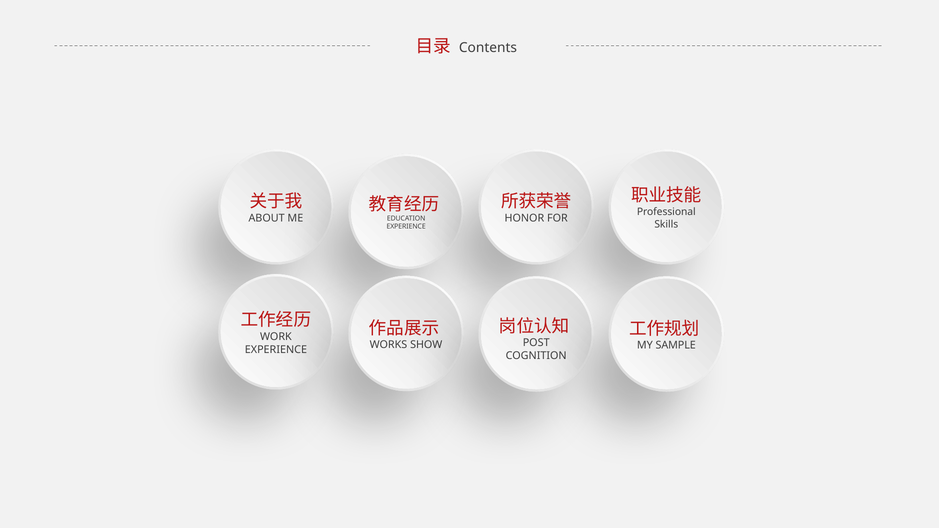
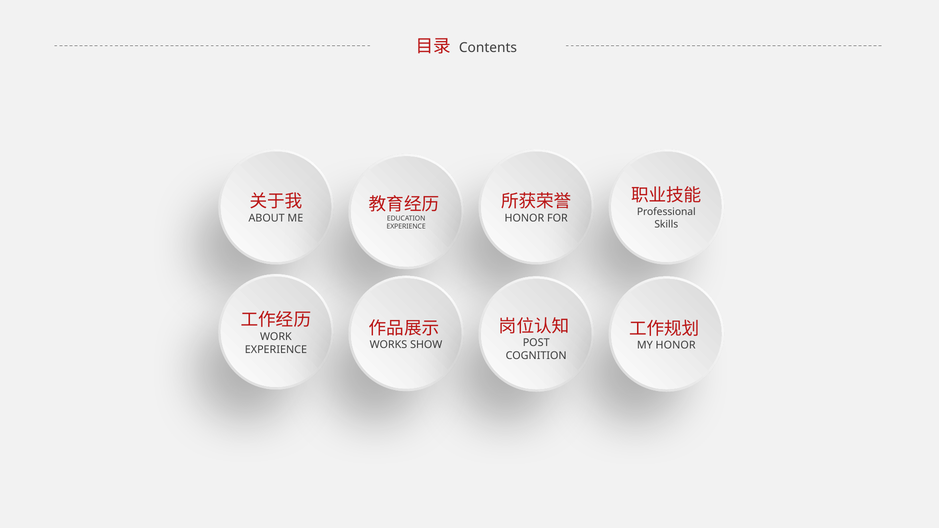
SAMPLE: SAMPLE -> HONOR (676, 345)
